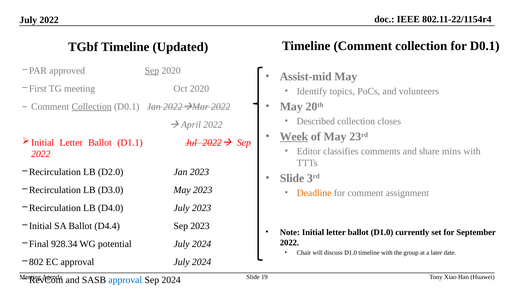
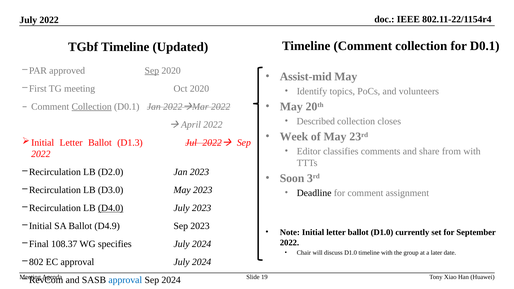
Week underline: present -> none (294, 137)
D1.1: D1.1 -> D1.3 (130, 143)
mins: mins -> from (451, 151)
Slide: Slide -> Soon (292, 178)
Deadline colour: orange -> black (314, 193)
D4.0 underline: none -> present (111, 208)
D4.4: D4.4 -> D4.9 (107, 226)
928.34: 928.34 -> 108.37 (64, 244)
potential: potential -> specifies (115, 244)
